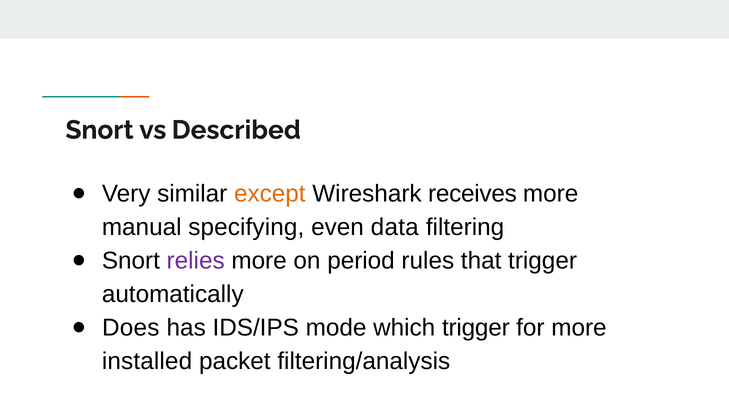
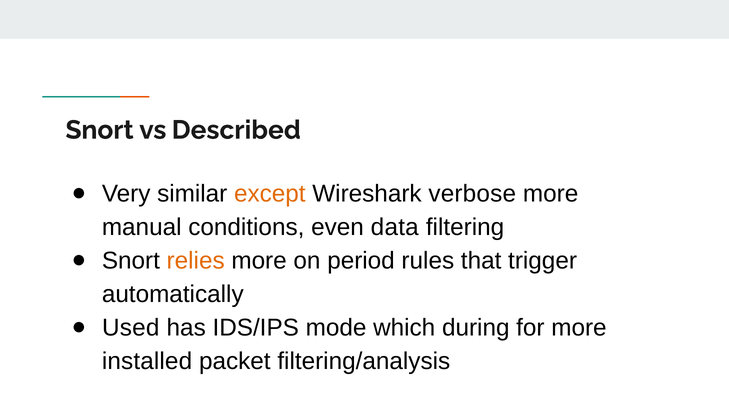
receives: receives -> verbose (472, 194)
specifying: specifying -> conditions (246, 227)
relies colour: purple -> orange (196, 261)
Does: Does -> Used (131, 328)
which trigger: trigger -> during (476, 328)
